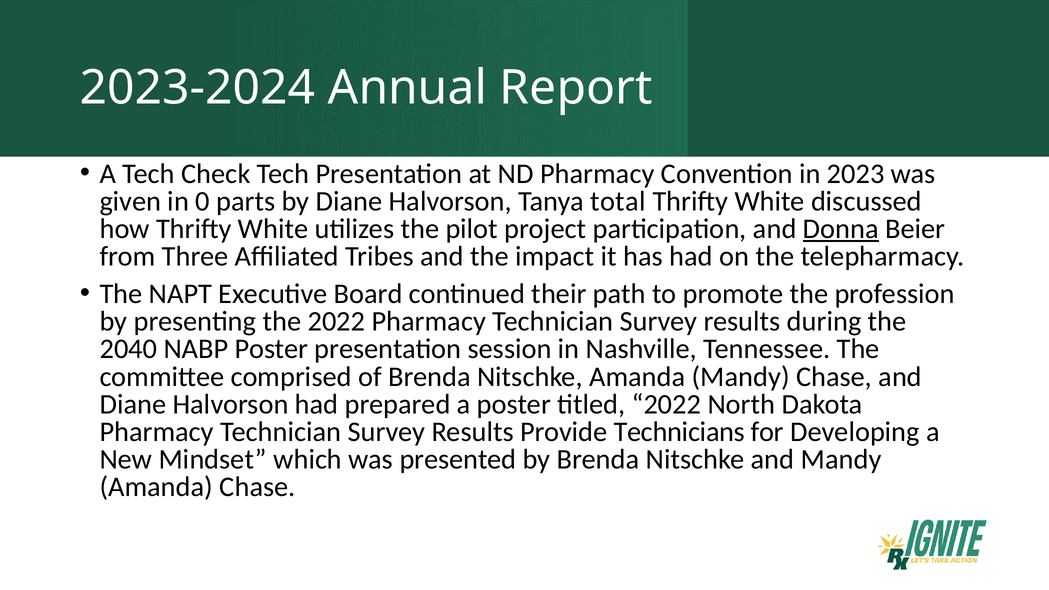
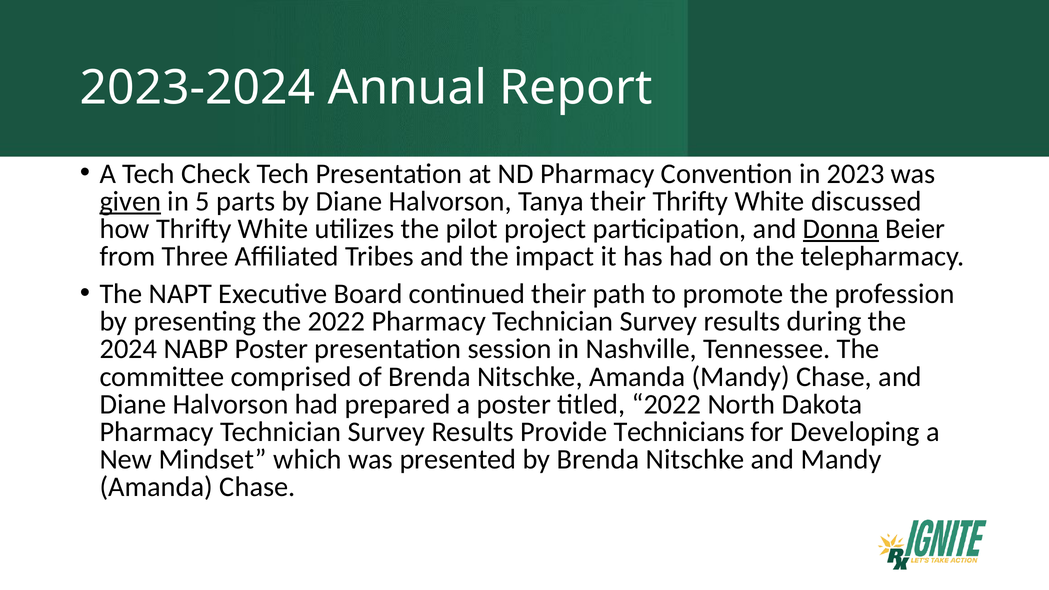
given underline: none -> present (130, 201)
0: 0 -> 5 (203, 201)
Tanya total: total -> their (618, 201)
2040: 2040 -> 2024 (128, 349)
